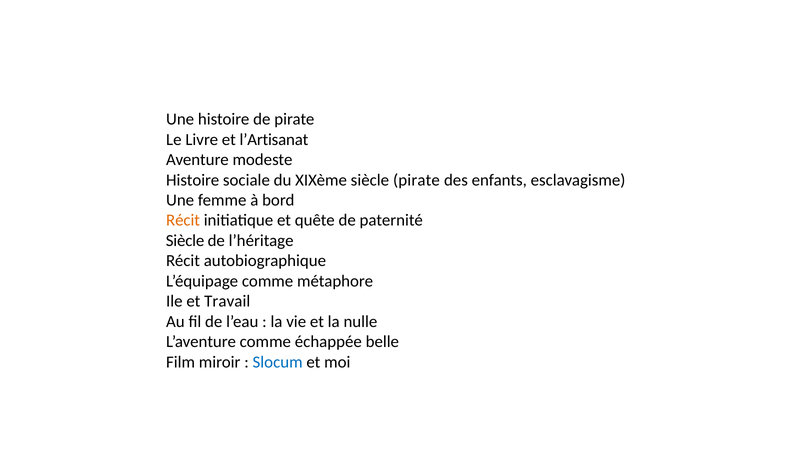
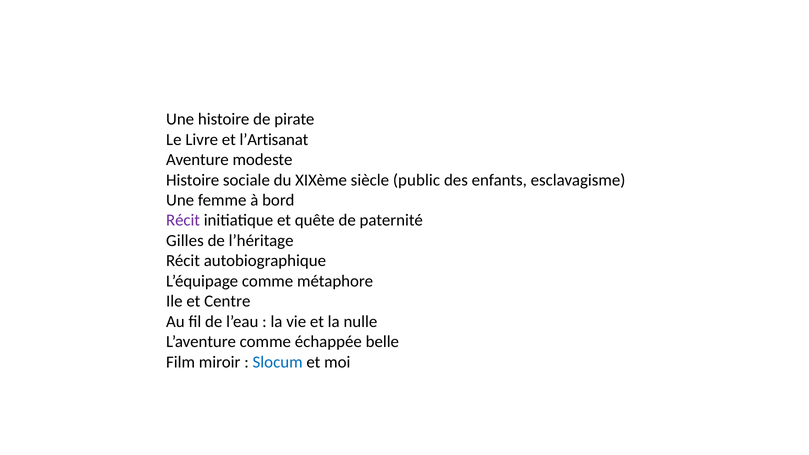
siècle pirate: pirate -> public (416, 180)
Récit colour: orange -> purple (183, 220)
Siècle: Siècle -> Gilles (185, 241)
Travail: Travail -> Centre (227, 301)
